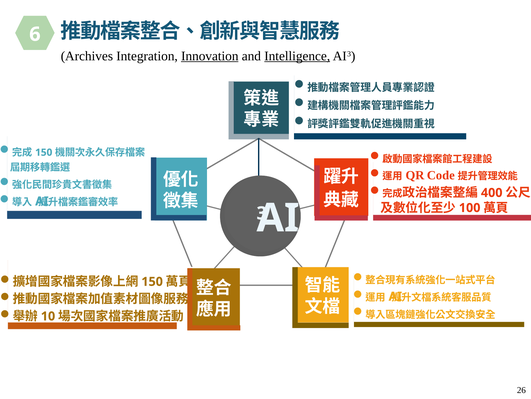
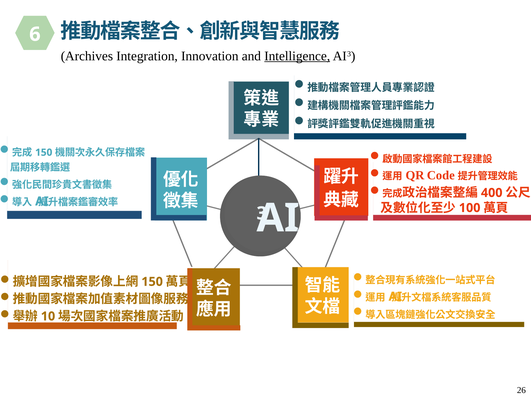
Innovation underline: present -> none (210, 56)
